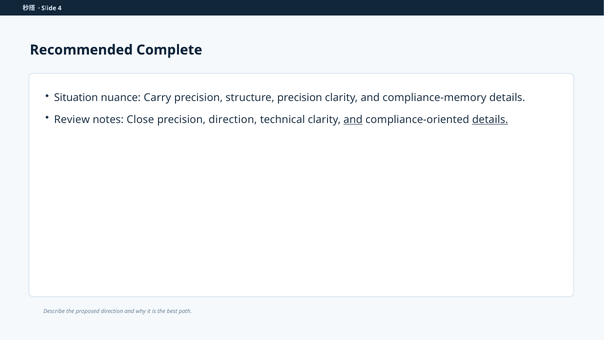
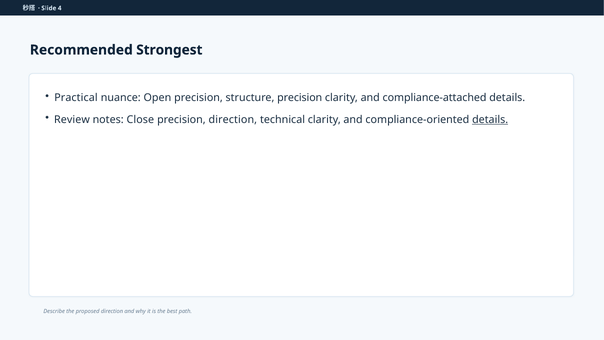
Complete: Complete -> Strongest (169, 50)
Situation: Situation -> Practical (76, 98)
Carry: Carry -> Open (157, 98)
compliance-memory: compliance-memory -> compliance-attached (435, 98)
and underline: present -> none (353, 119)
